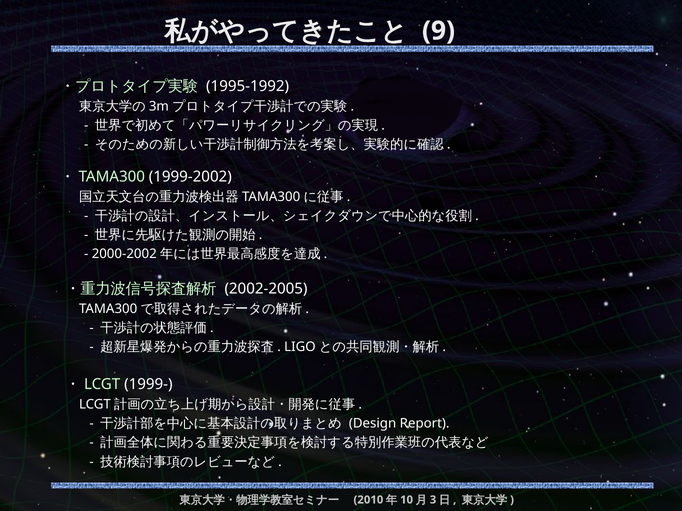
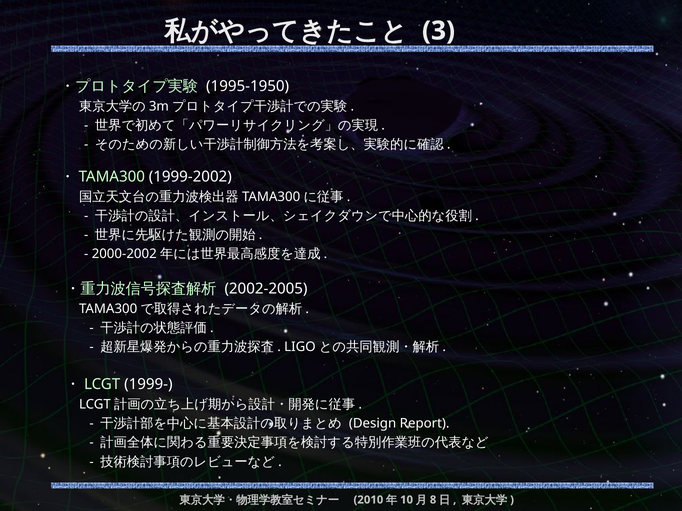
9: 9 -> 3 (439, 31)
1995-1992: 1995-1992 -> 1995-1950 (248, 86)
3: 3 -> 8 (433, 500)
